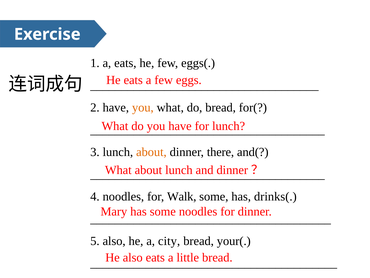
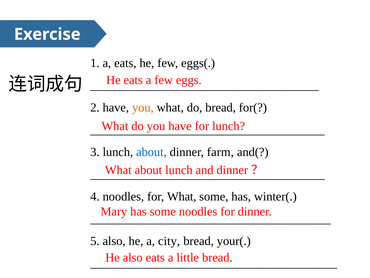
about colour: orange -> blue (151, 152)
there: there -> farm (220, 152)
for Walk: Walk -> What (182, 196)
drinks(: drinks( -> winter( (275, 196)
